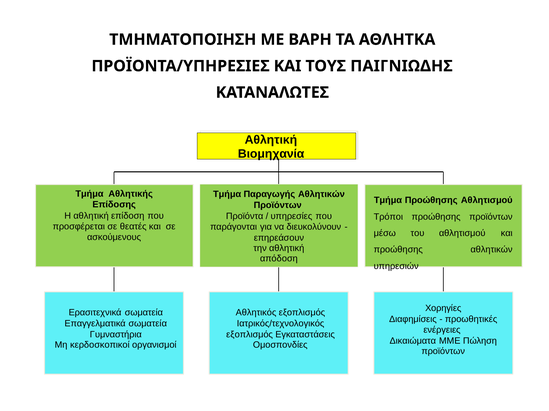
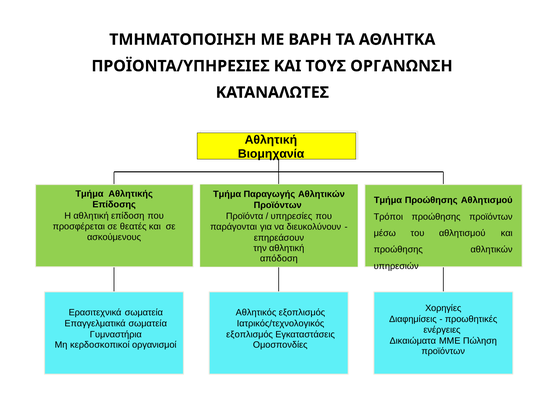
ΠΑΙΓΝΙΩΔΗΣ: ΠΑΙΓΝΙΩΔΗΣ -> ΟΡΓΑΝΩΝΣΗ (401, 66)
